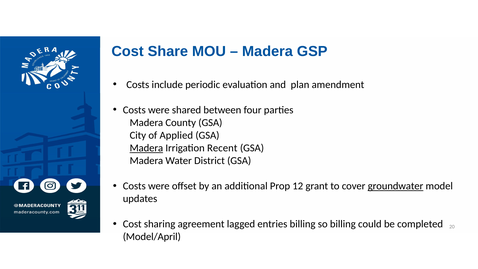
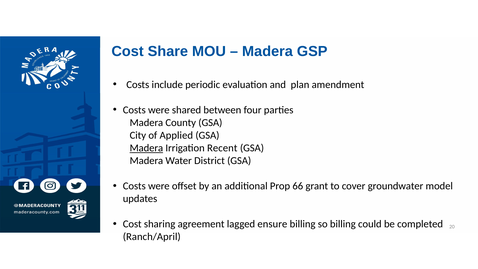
12: 12 -> 66 (298, 186)
groundwater underline: present -> none (396, 186)
entries: entries -> ensure (272, 224)
Model/April: Model/April -> Ranch/April (152, 237)
